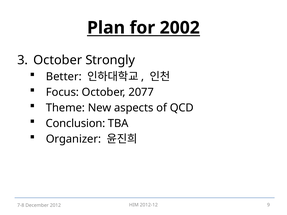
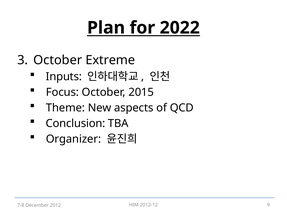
2002: 2002 -> 2022 (180, 28)
Strongly: Strongly -> Extreme (110, 60)
Better: Better -> Inputs (64, 77)
2077: 2077 -> 2015 (141, 92)
